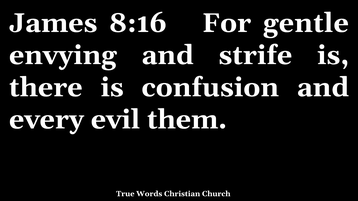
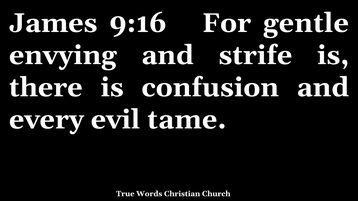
8:16: 8:16 -> 9:16 (138, 23)
them: them -> tame (187, 120)
